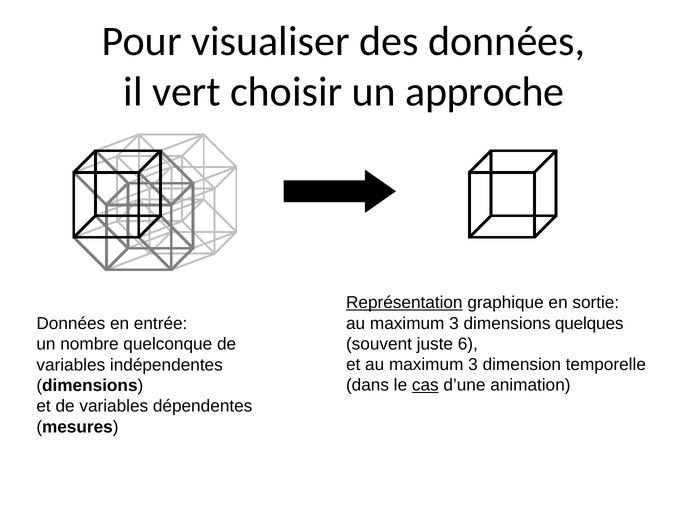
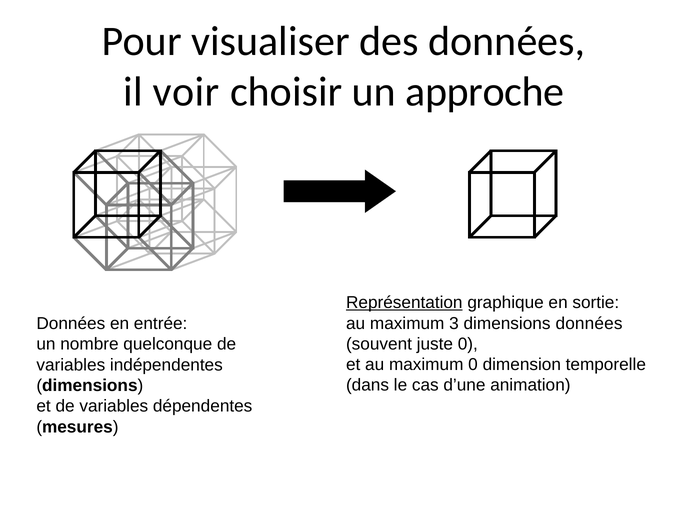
vert: vert -> voir (186, 92)
dimensions quelques: quelques -> données (589, 323)
juste 6: 6 -> 0 (468, 344)
et au maximum 3: 3 -> 0 (473, 365)
cas underline: present -> none (425, 385)
